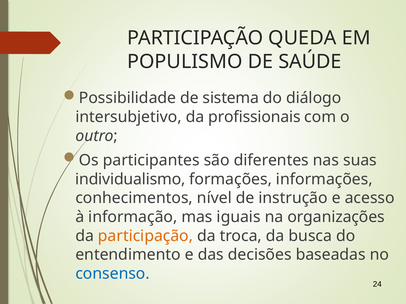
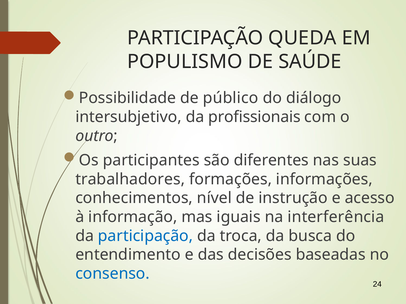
sistema: sistema -> público (231, 98)
individualismo: individualismo -> trabalhadores (130, 180)
organizações: organizações -> interferência (336, 217)
participação colour: orange -> blue (146, 236)
